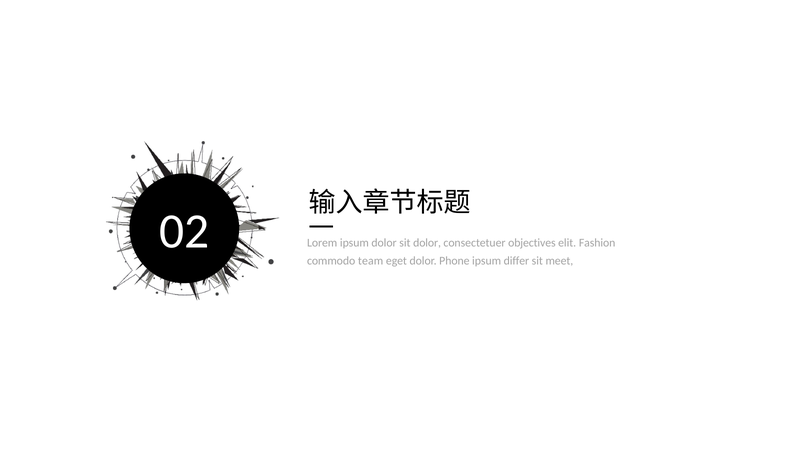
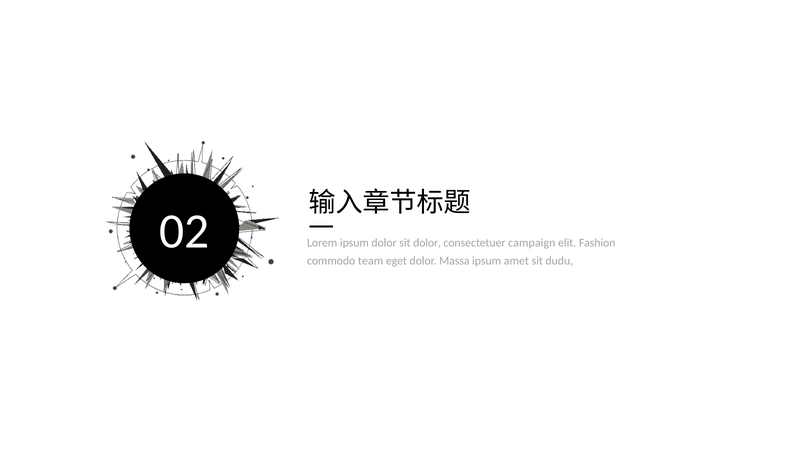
objectives: objectives -> campaign (532, 242)
Phone: Phone -> Massa (454, 261)
differ: differ -> amet (516, 261)
meet: meet -> dudu (559, 261)
